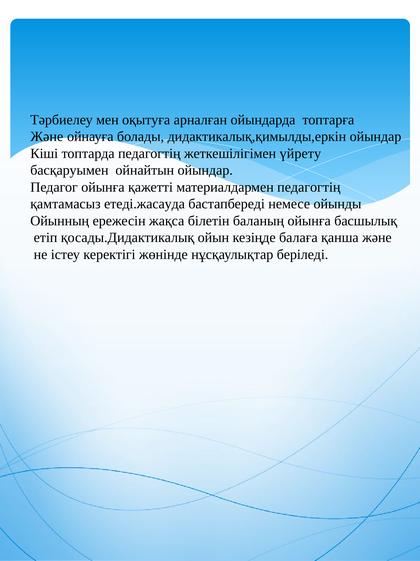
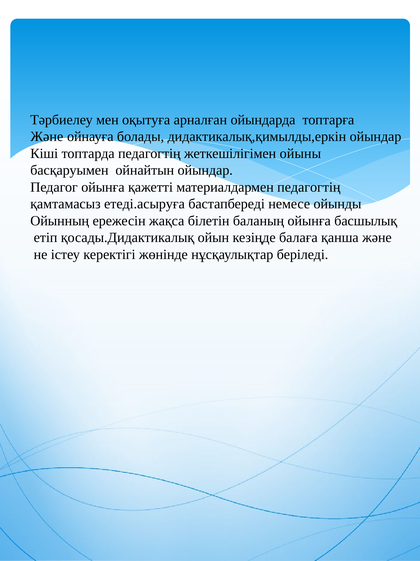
үйрету: үйрету -> ойыны (300, 153)
етеді.жасауда: етеді.жасауда -> етеді.асыруға (144, 204)
